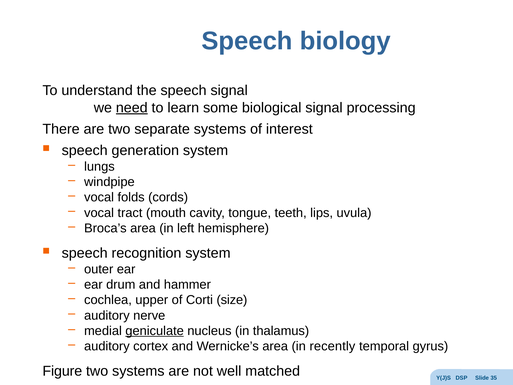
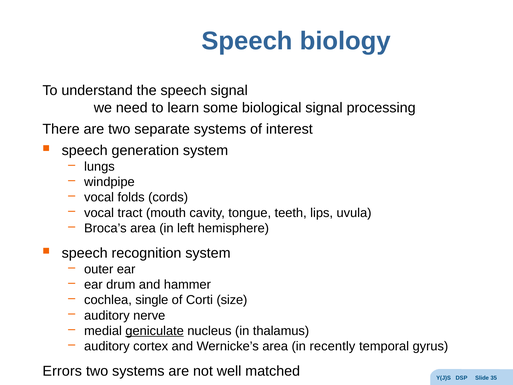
need underline: present -> none (132, 108)
upper: upper -> single (152, 300)
Figure: Figure -> Errors (62, 371)
